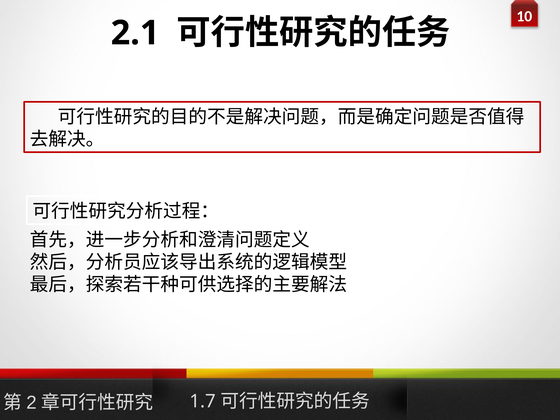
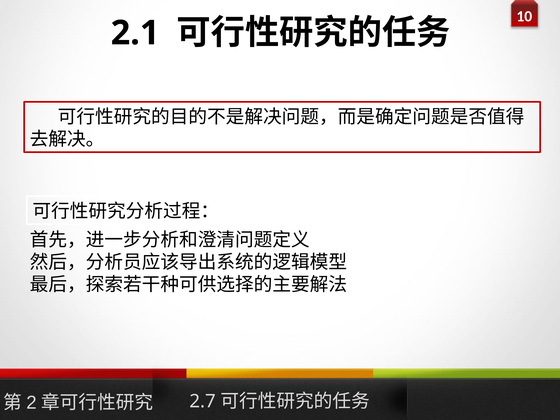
1.7: 1.7 -> 2.7 (203, 401)
